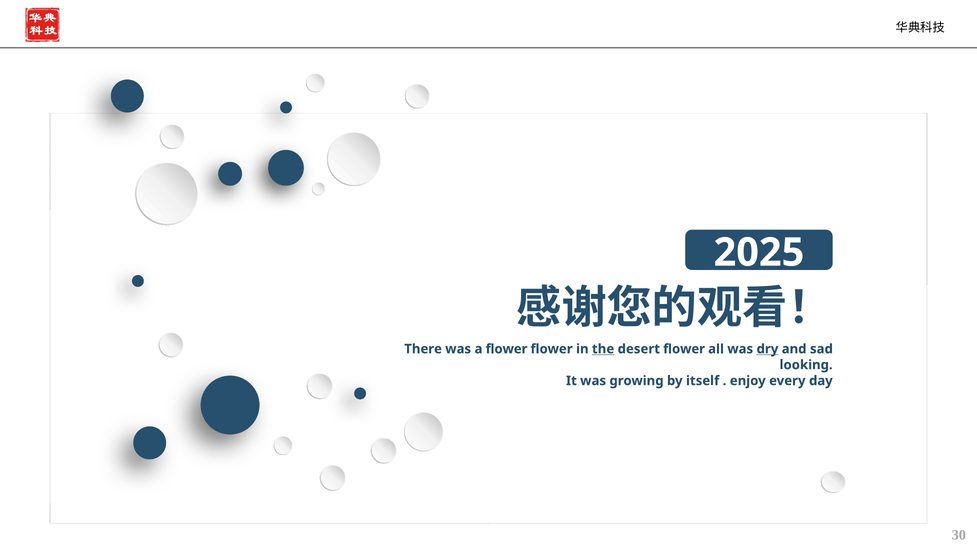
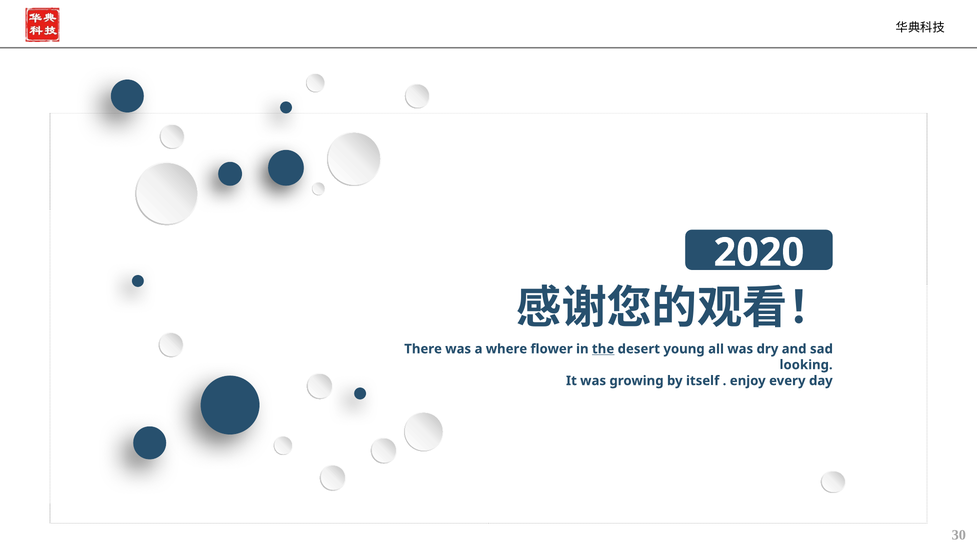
2025: 2025 -> 2020 (759, 252)
a flower: flower -> where (506, 349)
desert flower: flower -> young (684, 349)
dry underline: present -> none (767, 349)
